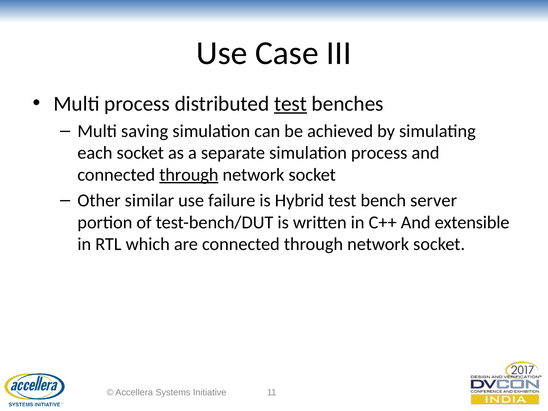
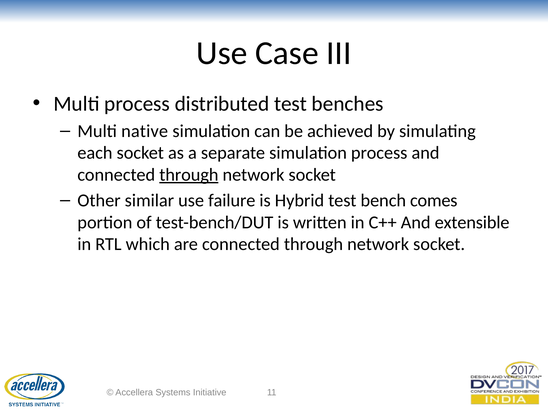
test underline: present -> none (291, 104)
saving: saving -> native (145, 131)
server: server -> comes (434, 200)
